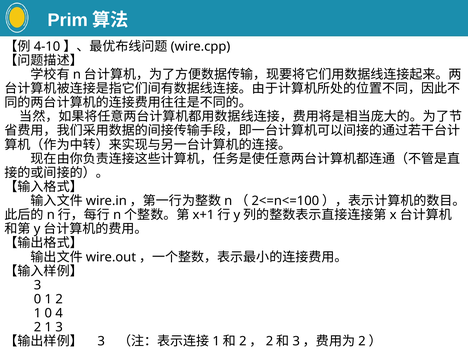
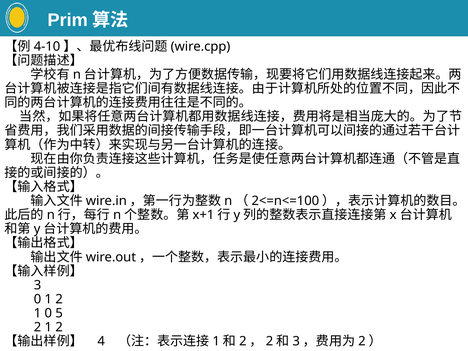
4: 4 -> 5 (59, 313)
2 1 3: 3 -> 2 (59, 327)
3: 3 -> 4 (101, 341)
